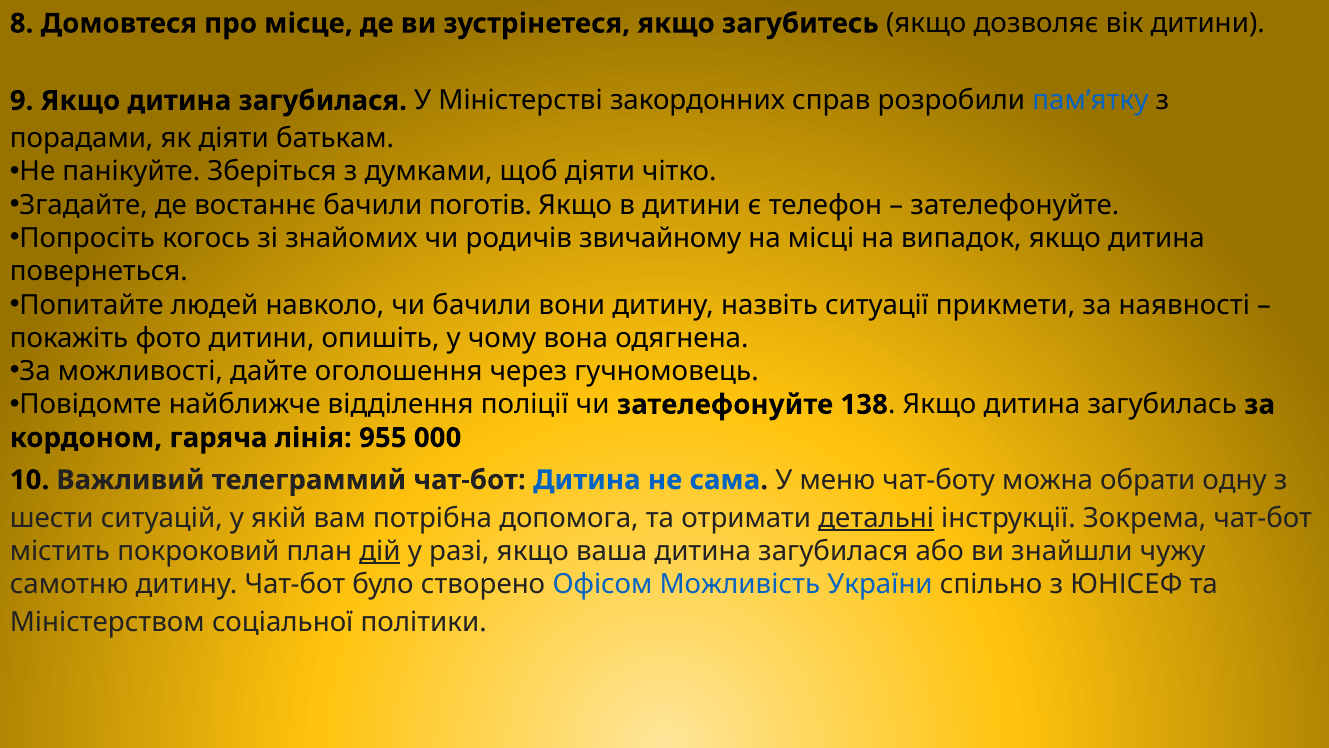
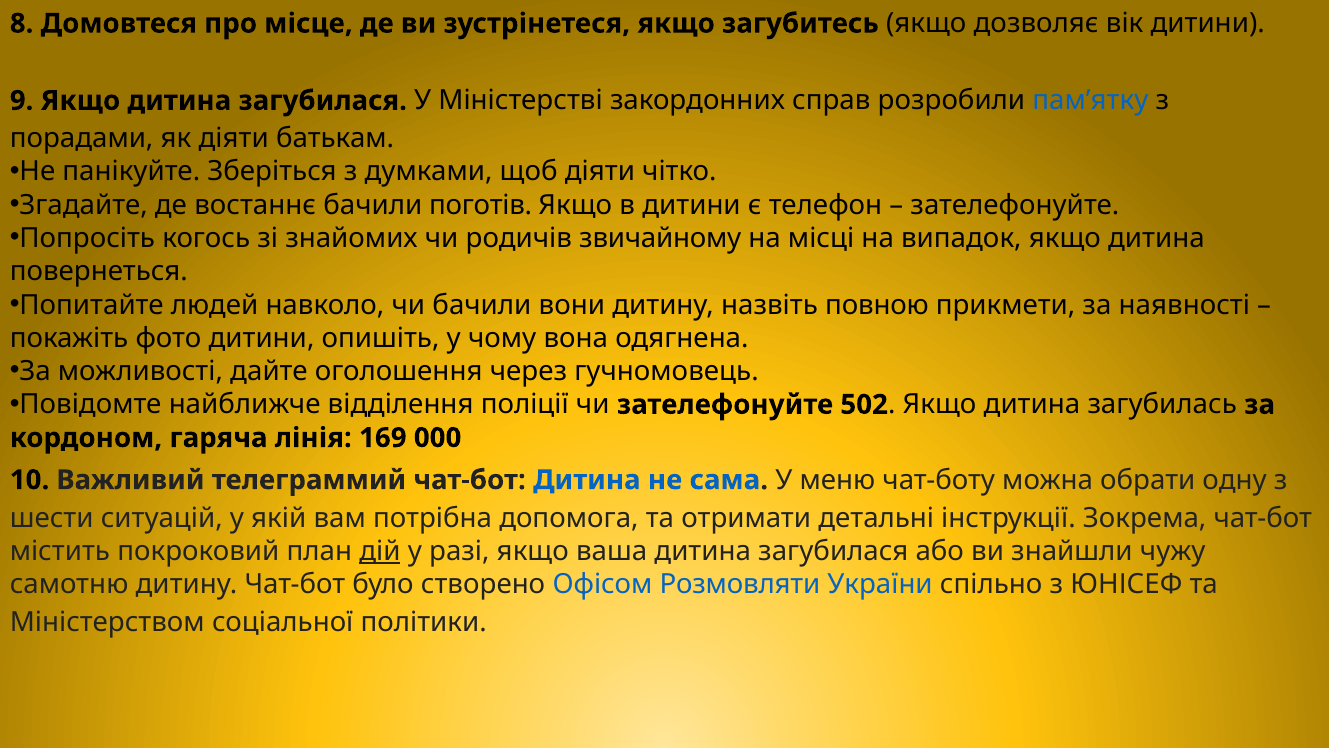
ситуації: ситуації -> повною (877, 305)
138: 138 -> 502 (864, 404)
955: 955 -> 169 (383, 438)
детальні underline: present -> none (876, 518)
Можливість: Можливість -> Розмовляти (740, 584)
